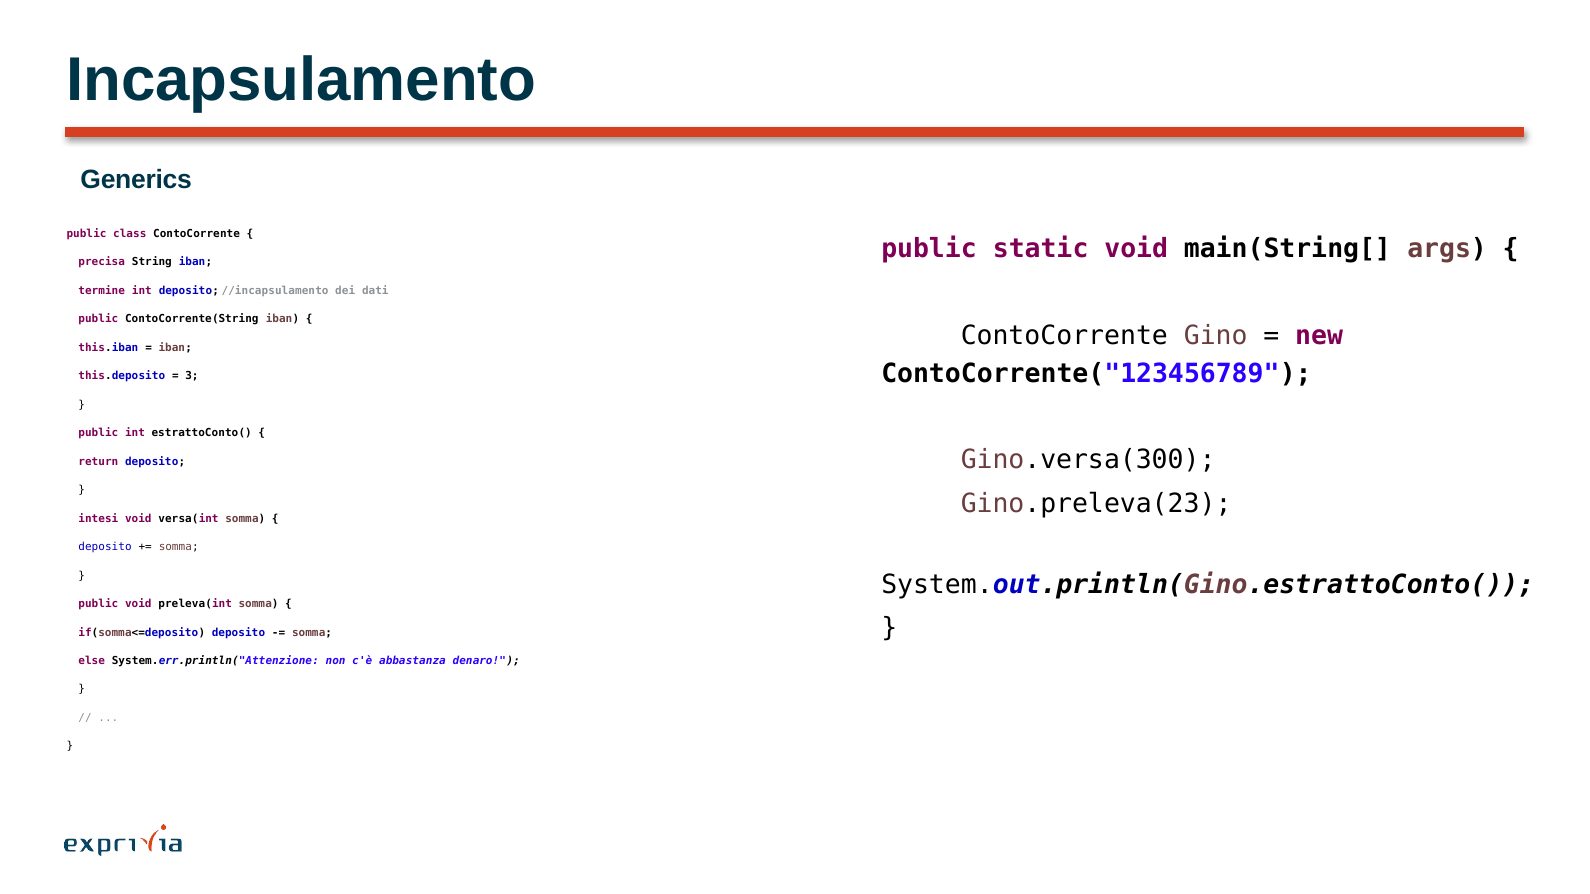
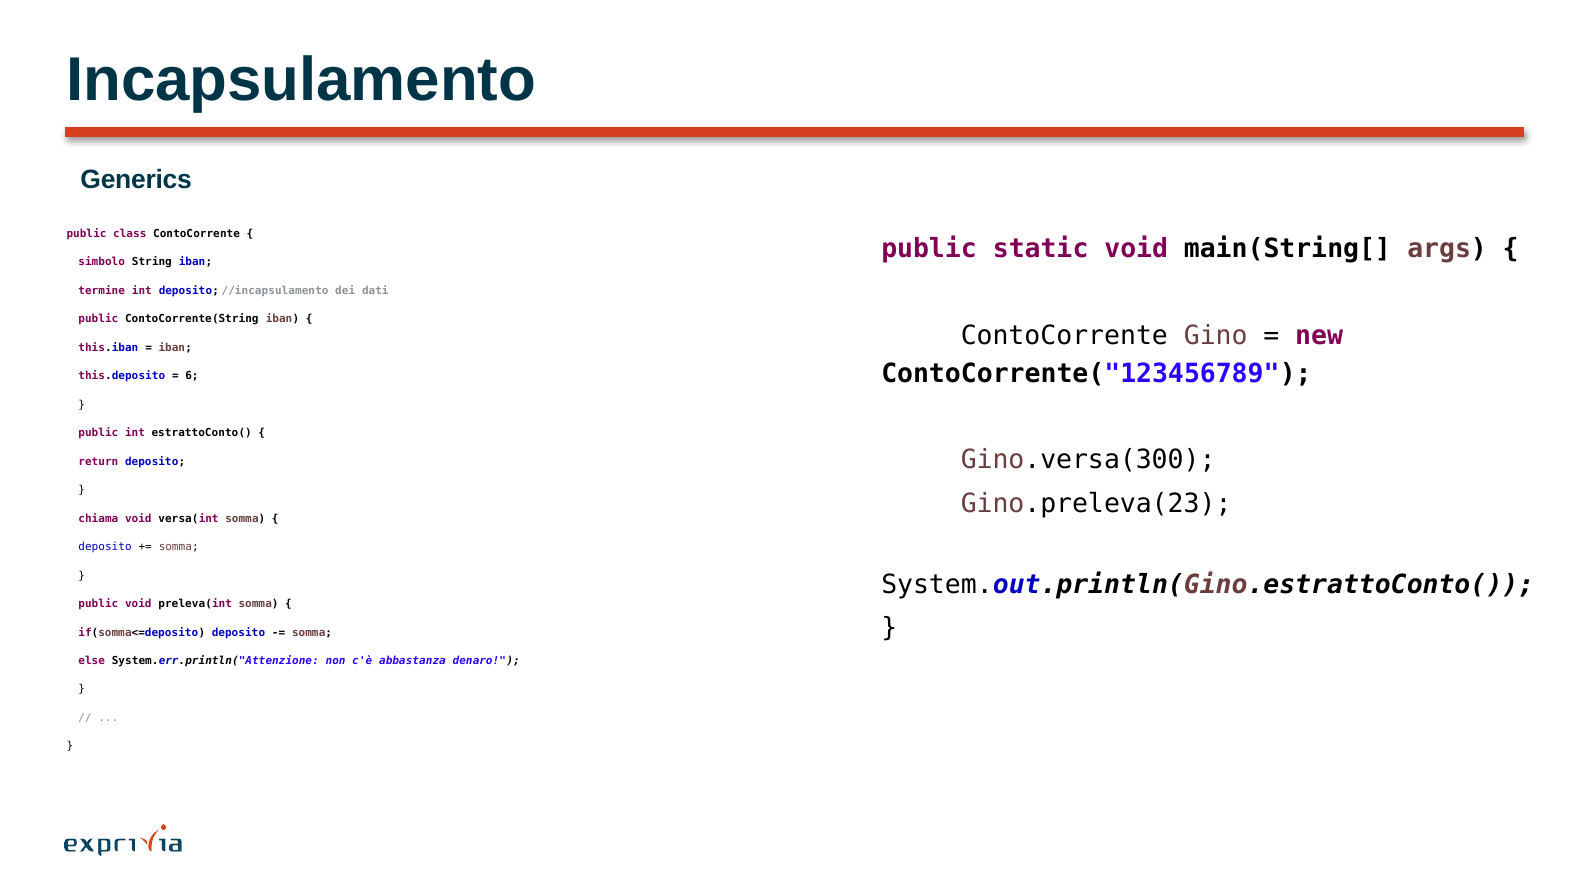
precisa: precisa -> simbolo (102, 262)
3: 3 -> 6 (192, 376)
intesi: intesi -> chiama (98, 519)
